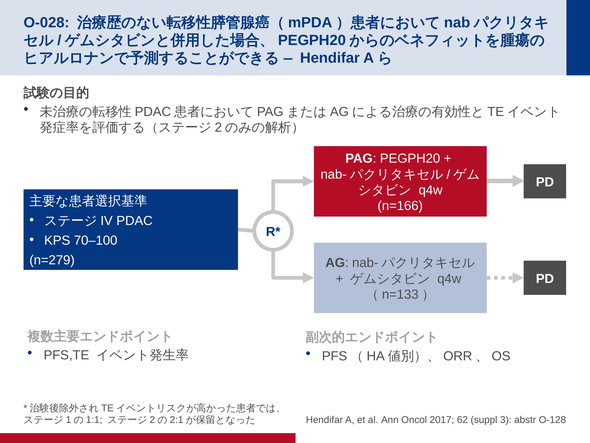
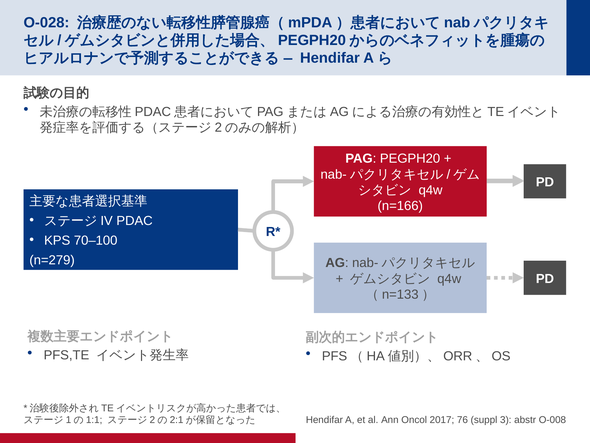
62: 62 -> 76 (462, 420)
O-128: O-128 -> O-008 (552, 420)
